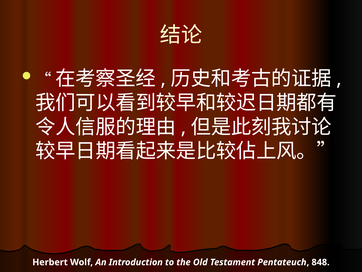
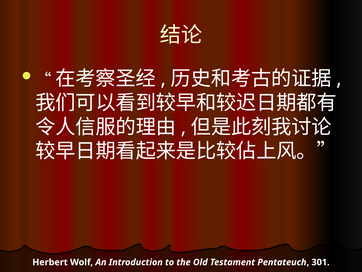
848: 848 -> 301 (321, 262)
